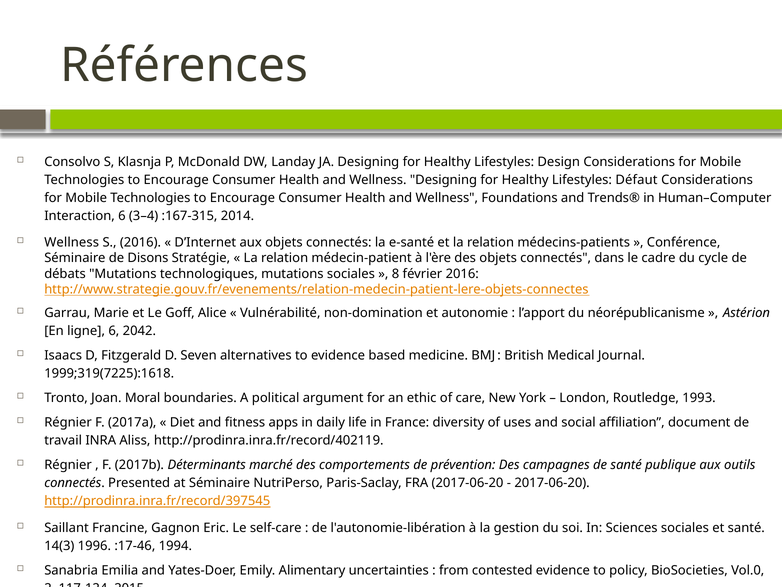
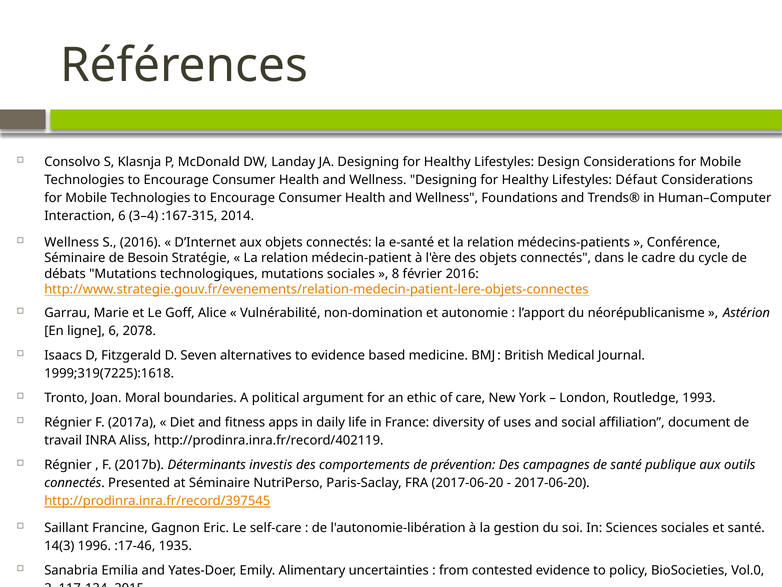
Disons: Disons -> Besoin (148, 258)
2042: 2042 -> 2078 (139, 330)
marché: marché -> investis (271, 464)
1994: 1994 -> 1935 (175, 545)
